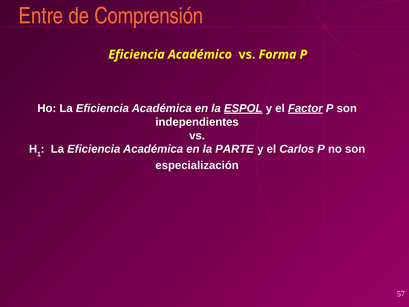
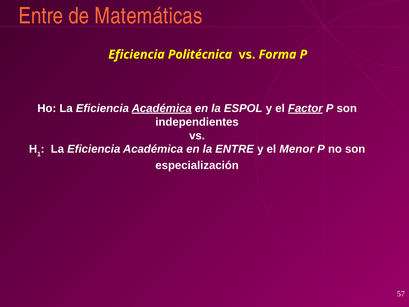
Comprensión: Comprensión -> Matemáticas (149, 16)
Académico: Académico -> Politécnica (200, 54)
Académica underline: none -> present (162, 108)
ESPOL underline: present -> none (243, 108)
la PARTE: PARTE -> ENTRE (235, 149)
Carlos: Carlos -> Menor (297, 149)
